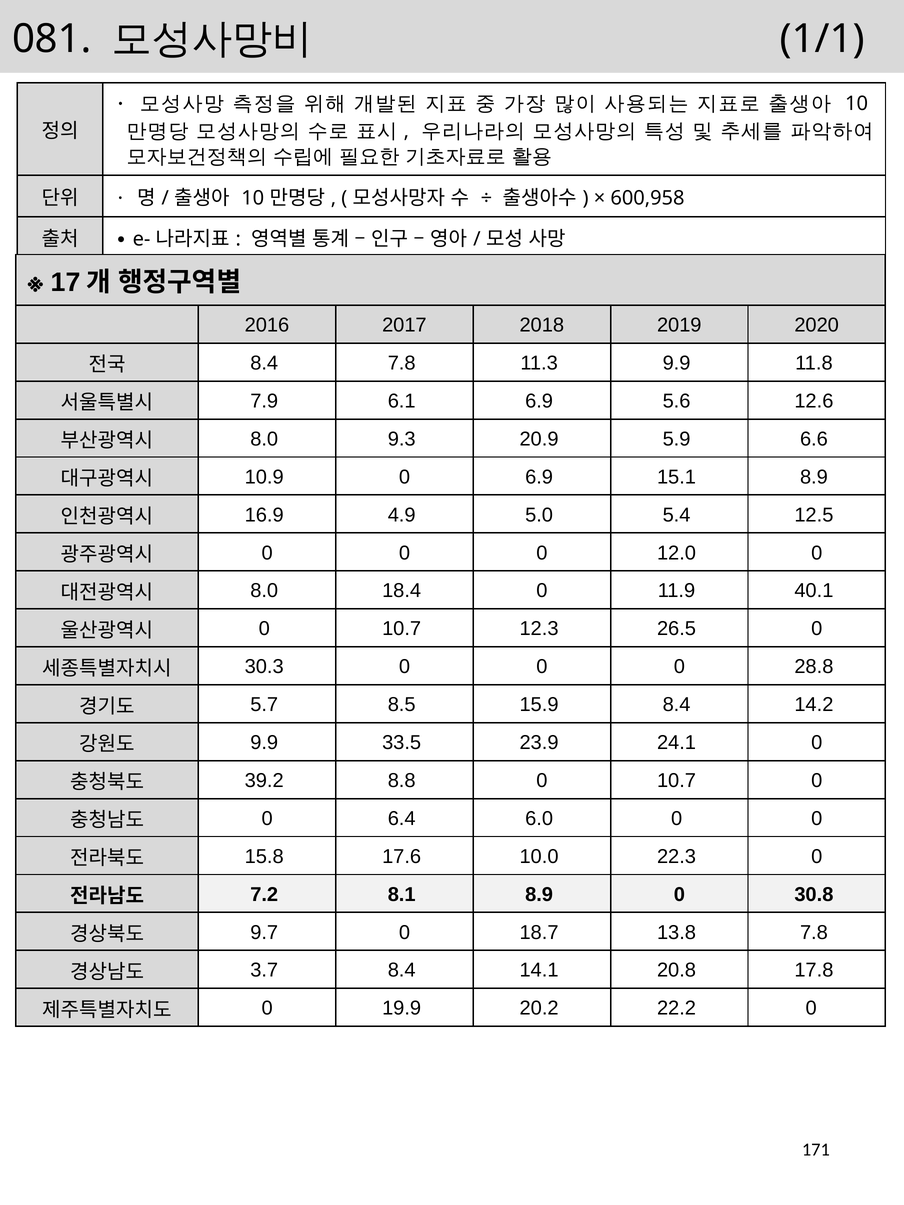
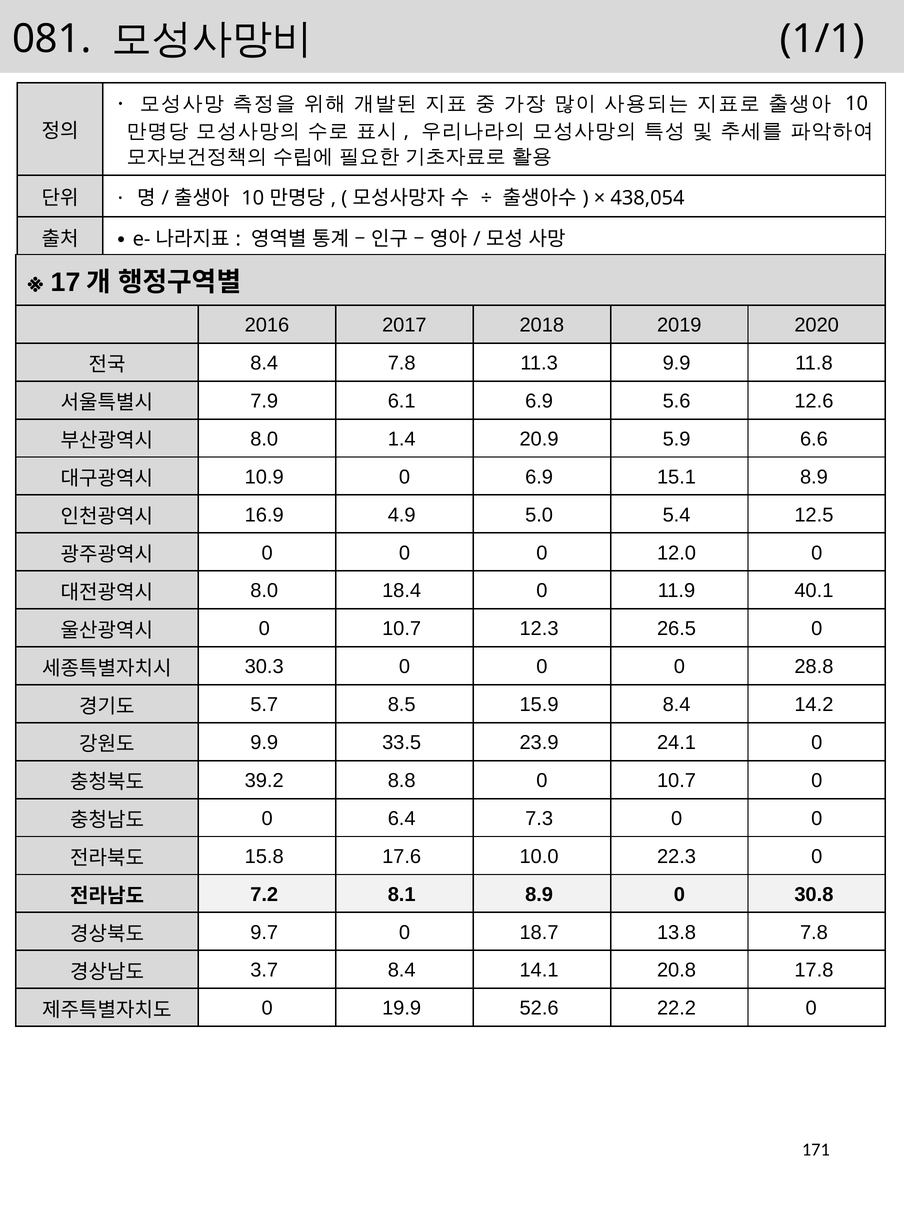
600,958: 600,958 -> 438,054 (647, 198)
9.3: 9.3 -> 1.4 (402, 439)
6.0: 6.0 -> 7.3 (539, 819)
20.2: 20.2 -> 52.6 (539, 1009)
